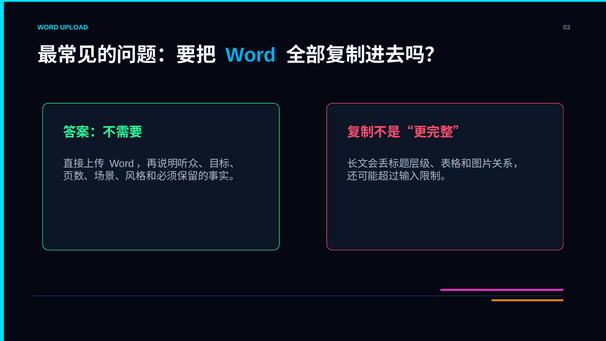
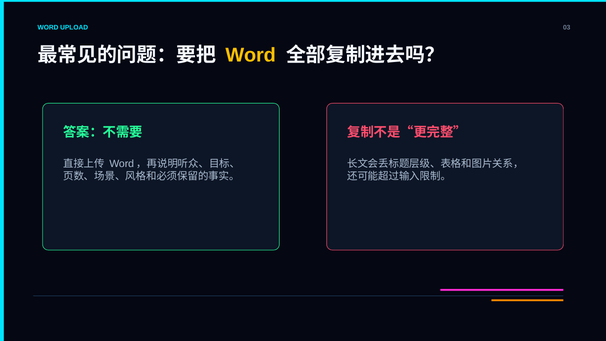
Word colour: light blue -> yellow (251, 55)
